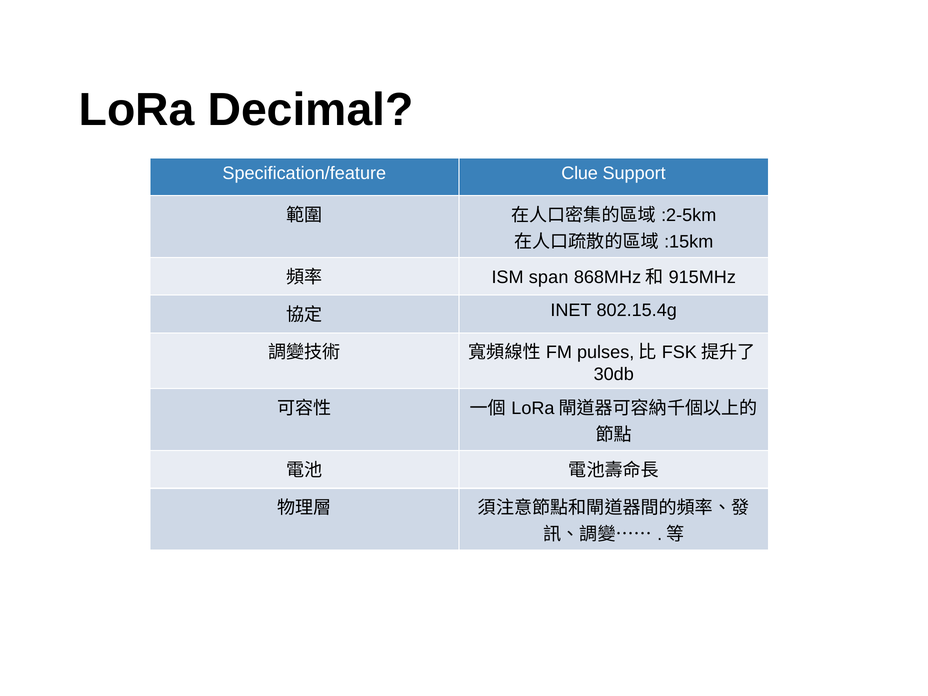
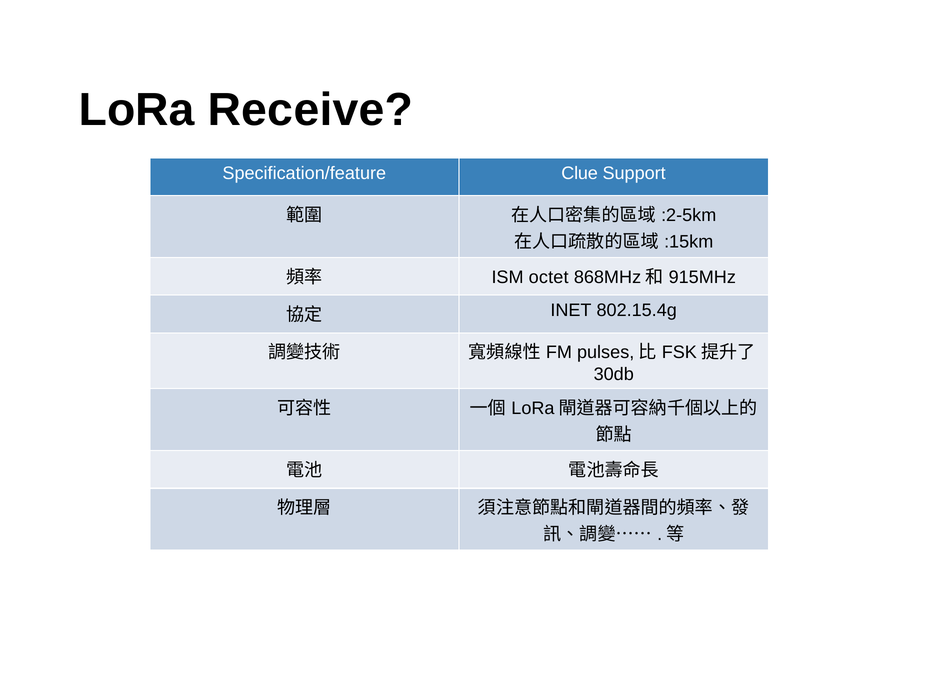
Decimal: Decimal -> Receive (310, 110)
span: span -> octet (549, 277)
